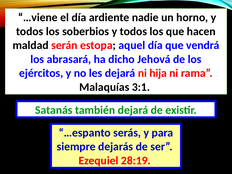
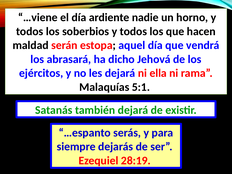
hija: hija -> ella (158, 73)
3:1: 3:1 -> 5:1 (141, 87)
